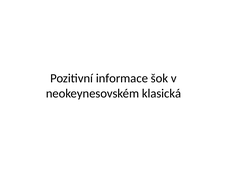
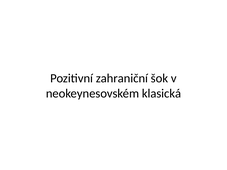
informace: informace -> zahraniční (122, 78)
